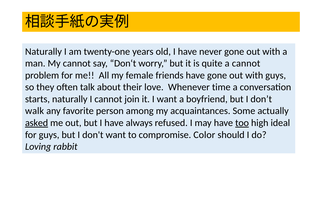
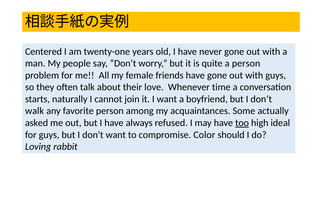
Naturally: Naturally -> Centered (43, 51)
My cannot: cannot -> people (77, 63)
a cannot: cannot -> person (246, 63)
asked underline: present -> none (37, 123)
